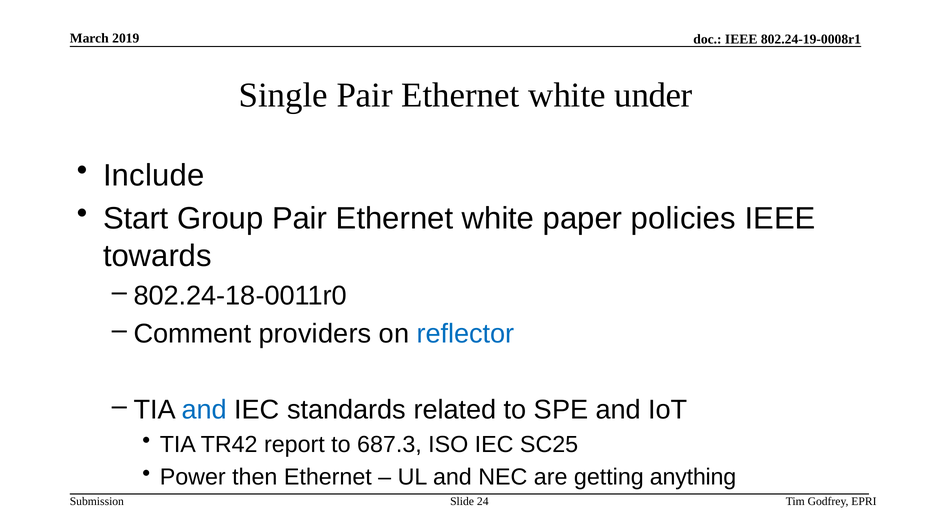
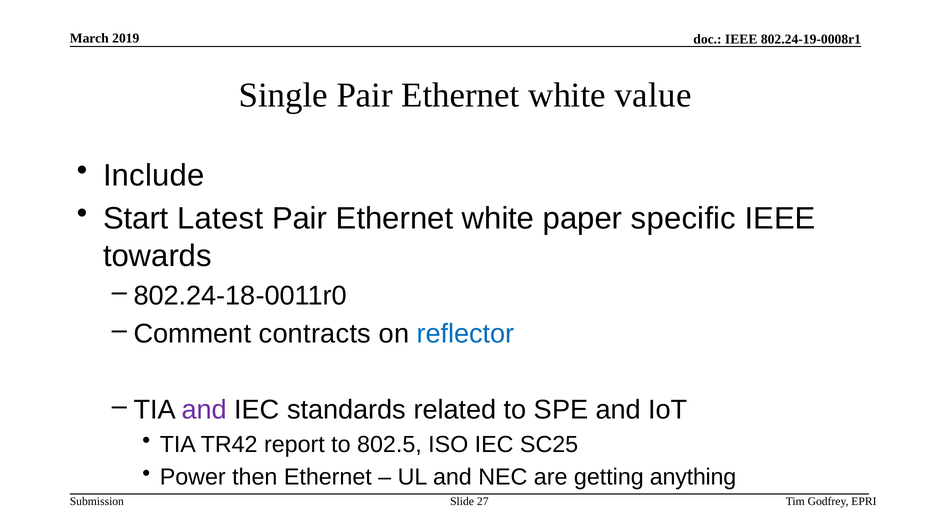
under: under -> value (653, 96)
Group: Group -> Latest (220, 219)
policies: policies -> specific (683, 219)
providers: providers -> contracts (315, 334)
and colour: blue -> purple (204, 411)
687.3: 687.3 -> 802.5 (389, 445)
24: 24 -> 27 (483, 502)
